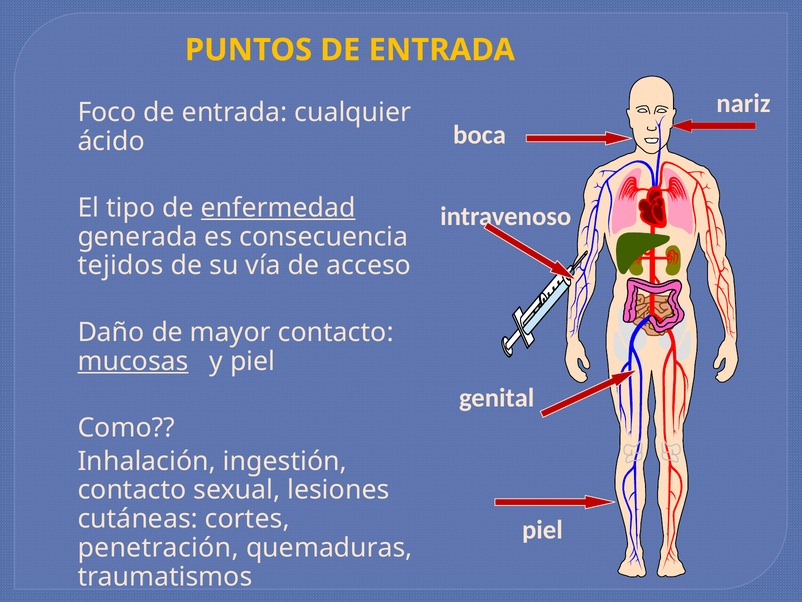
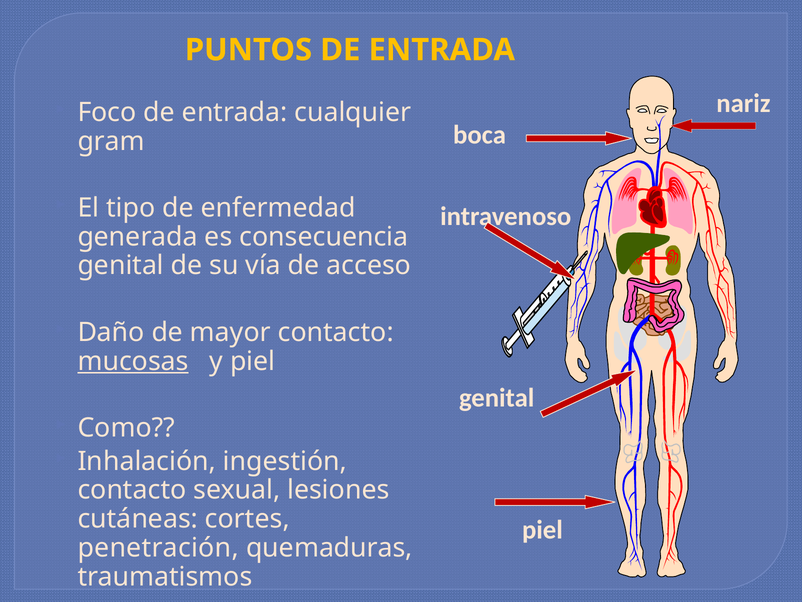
ácido: ácido -> gram (111, 141)
enfermedad underline: present -> none (278, 208)
tejidos: tejidos -> genital (121, 265)
